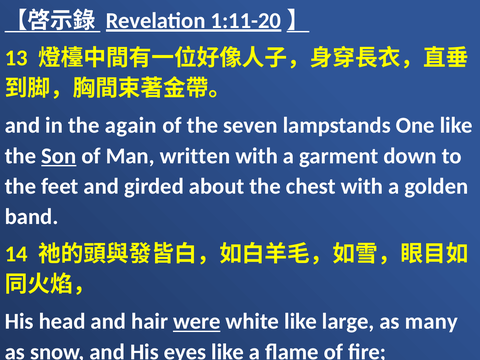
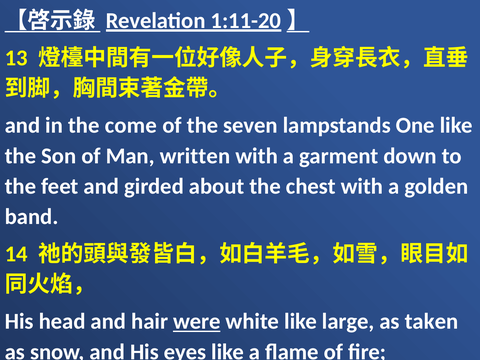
again: again -> come (131, 126)
Son underline: present -> none (59, 156)
many: many -> taken (432, 322)
